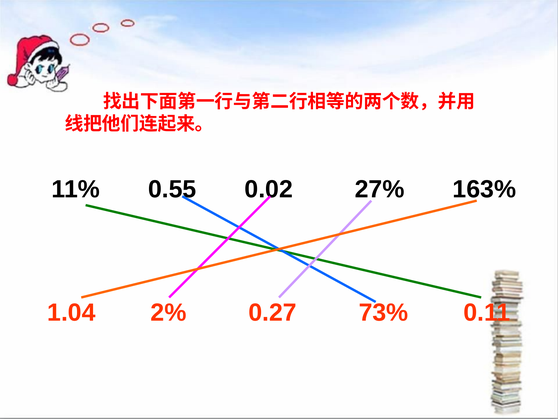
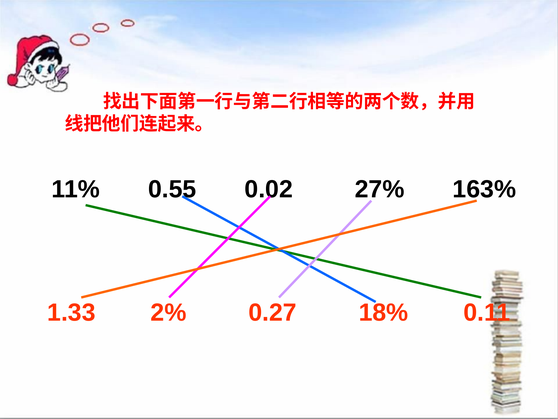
1.04: 1.04 -> 1.33 (71, 312)
73%: 73% -> 18% (383, 312)
